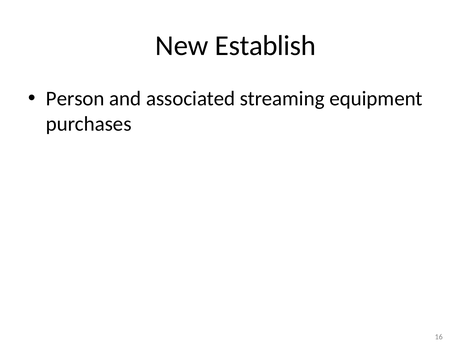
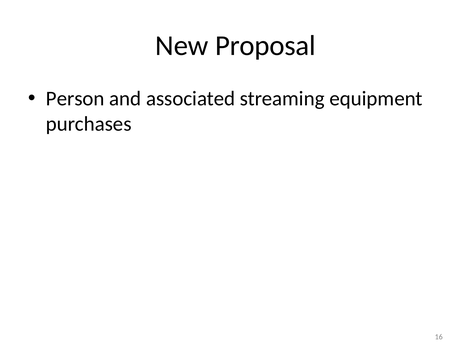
Establish: Establish -> Proposal (265, 46)
